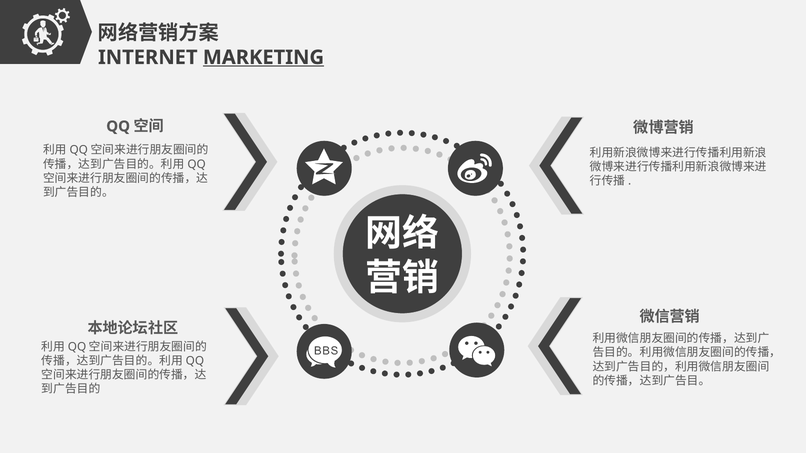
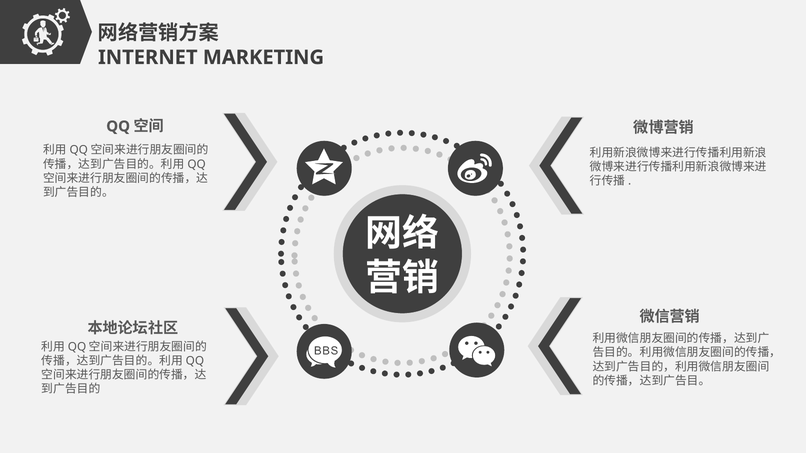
MARKETING underline: present -> none (263, 57)
